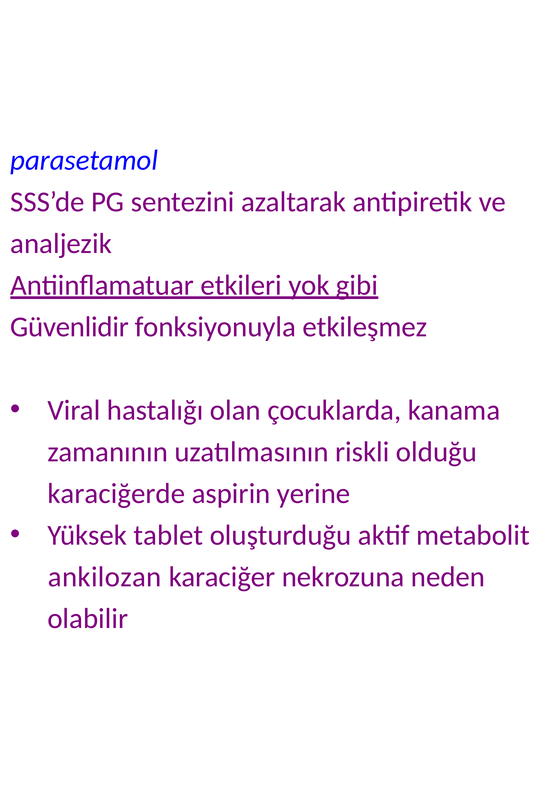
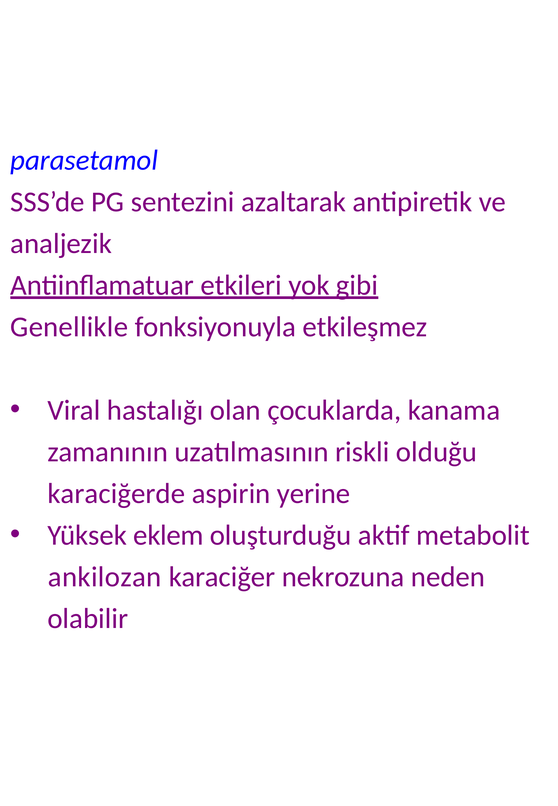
Güvenlidir: Güvenlidir -> Genellikle (69, 327)
tablet: tablet -> eklem (169, 535)
